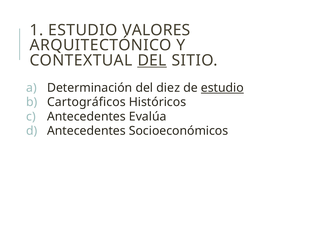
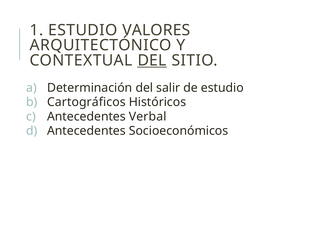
diez: diez -> salir (168, 88)
estudio underline: present -> none (222, 88)
Evalúa: Evalúa -> Verbal (148, 117)
